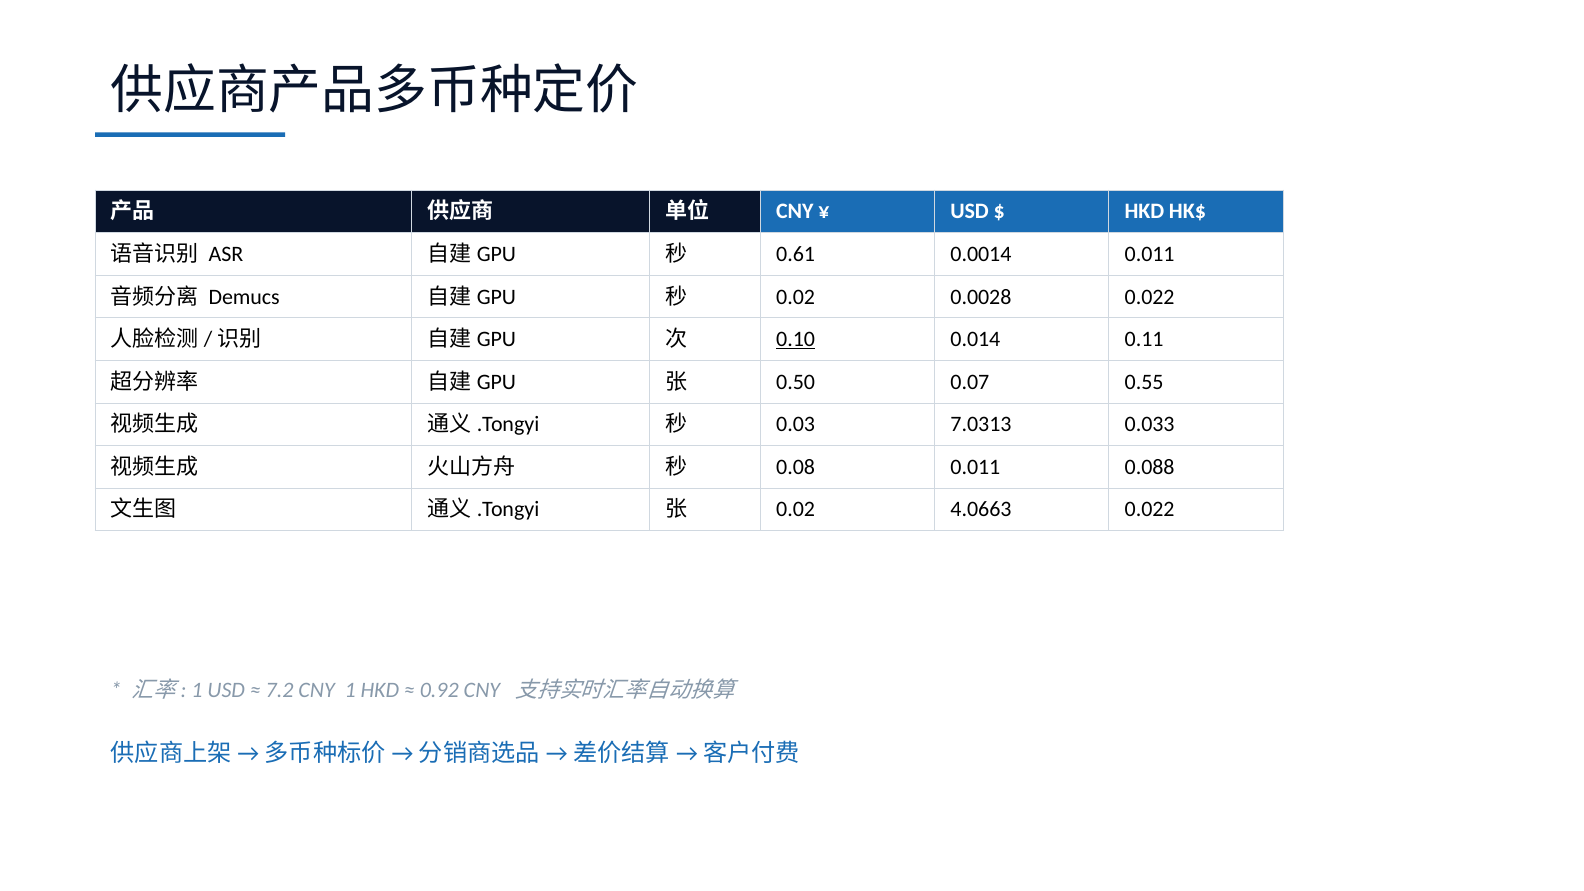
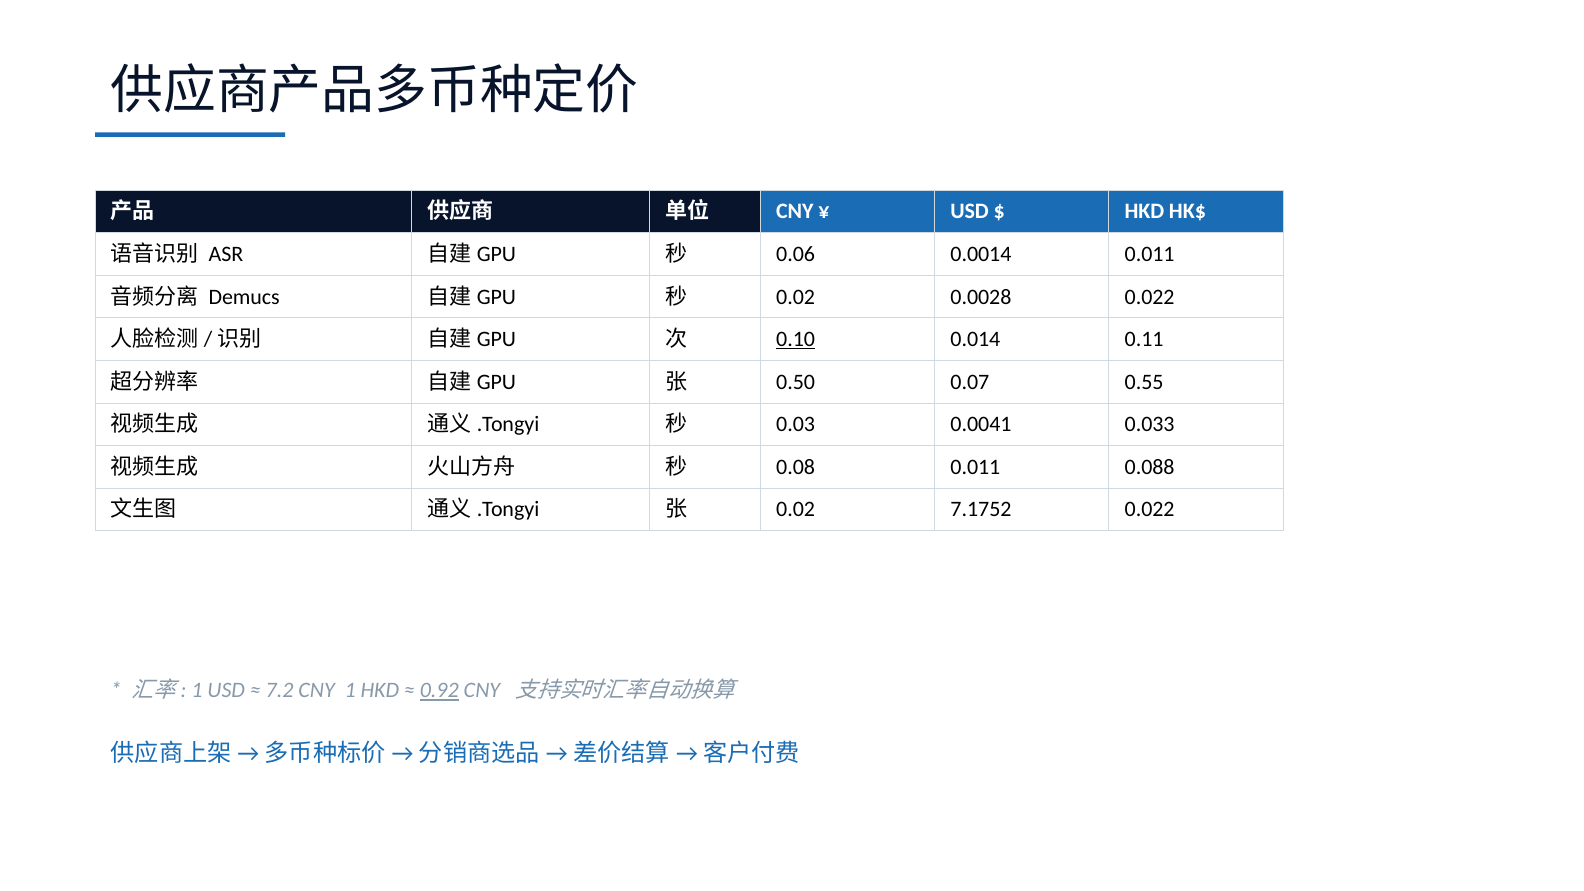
0.61: 0.61 -> 0.06 (796, 254)
7.0313: 7.0313 -> 0.0041 (981, 425)
4.0663: 4.0663 -> 7.1752 (981, 510)
0.92 underline: none -> present (439, 691)
